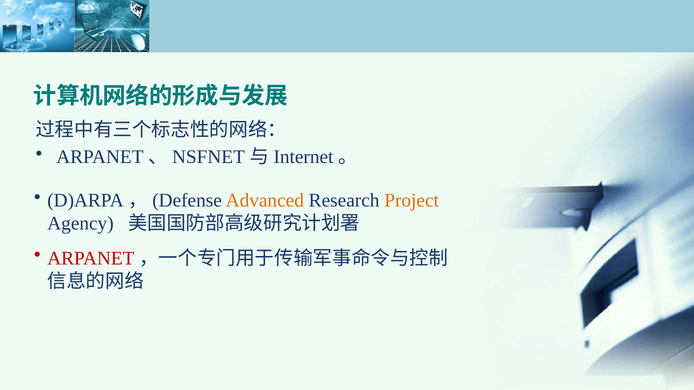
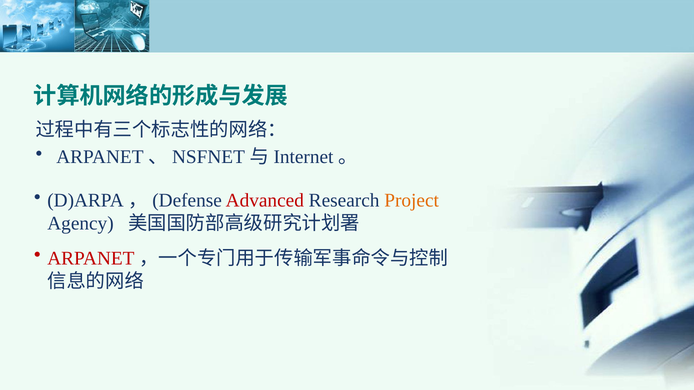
Advanced colour: orange -> red (265, 201)
